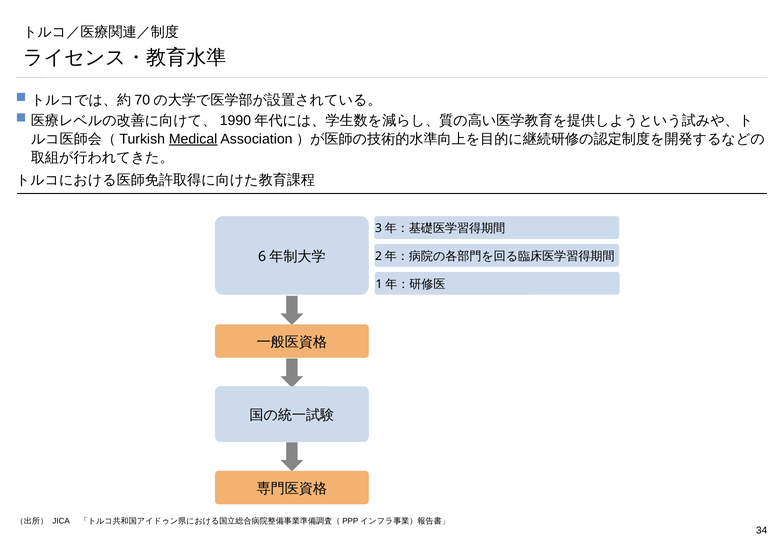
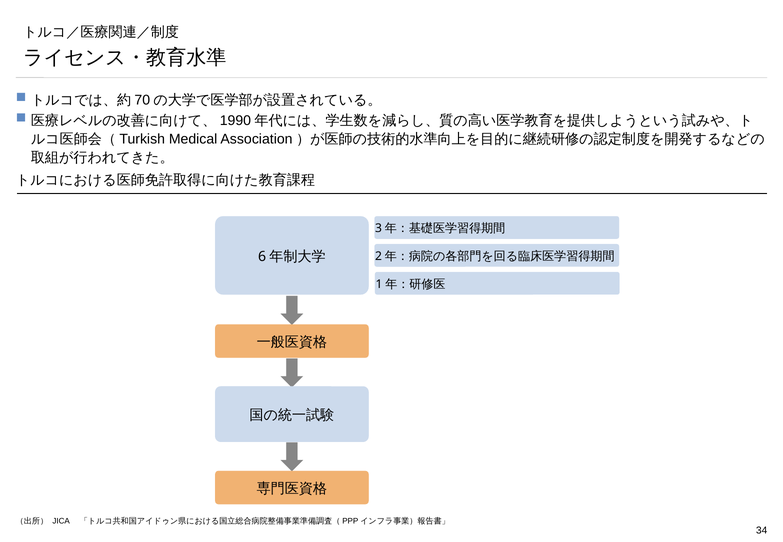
Medical underline: present -> none (193, 139)
